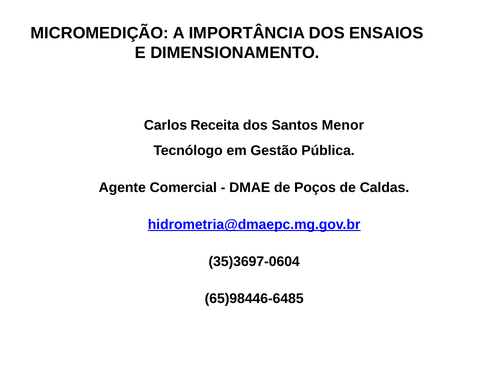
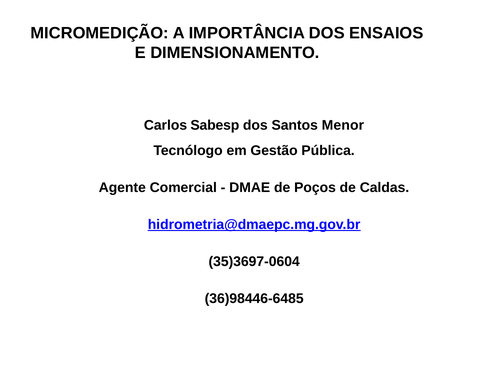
Receita: Receita -> Sabesp (215, 125)
65)98446-6485: 65)98446-6485 -> 36)98446-6485 (254, 299)
